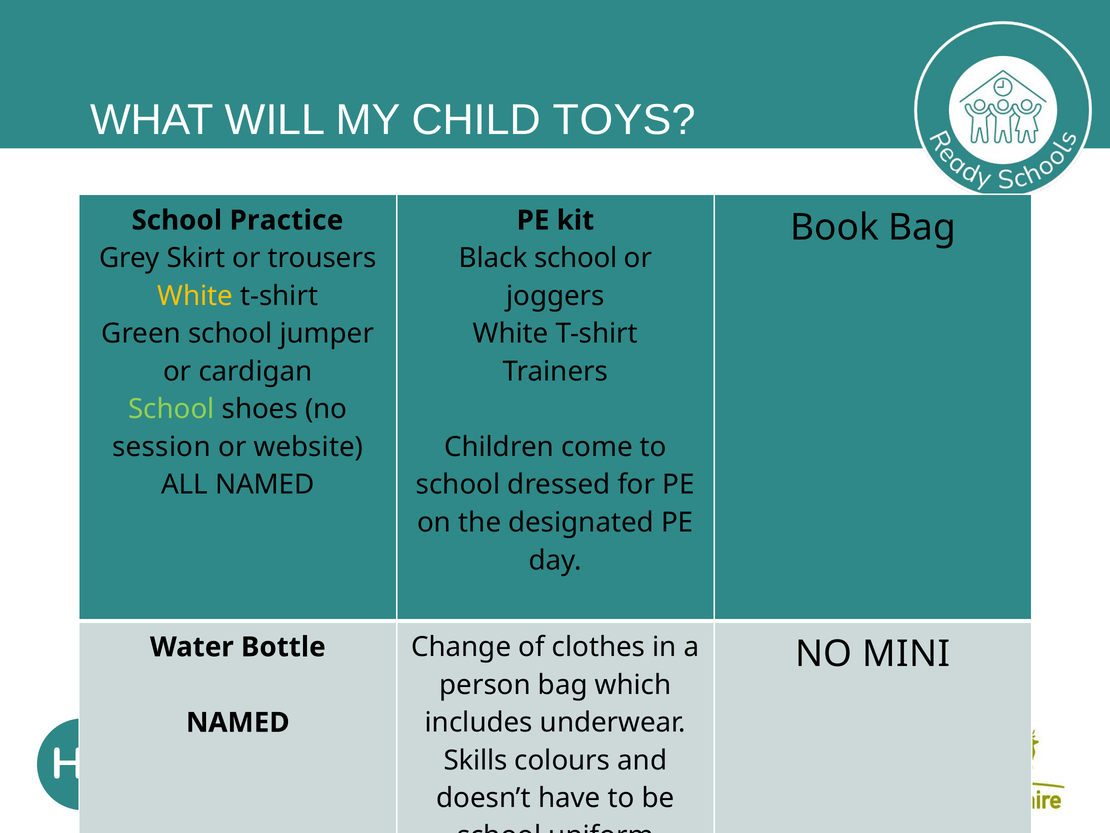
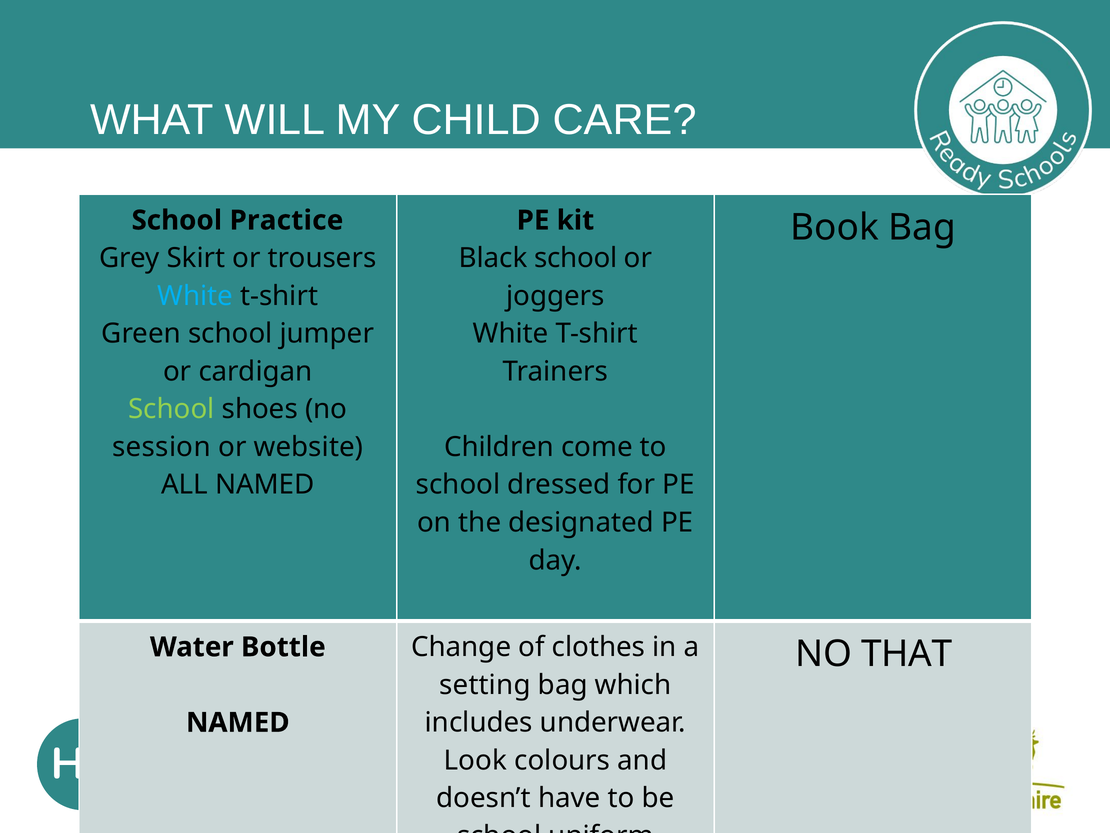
TOYS: TOYS -> CARE (625, 120)
White colour: yellow -> light blue (195, 296)
MINI: MINI -> THAT (907, 654)
person: person -> setting (485, 684)
Skills: Skills -> Look (475, 760)
